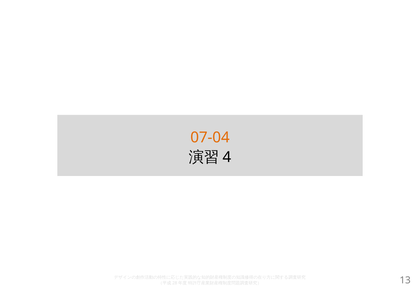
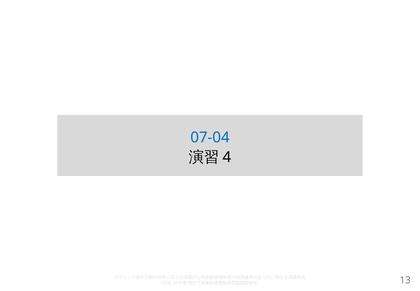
07-04 colour: orange -> blue (210, 137)
